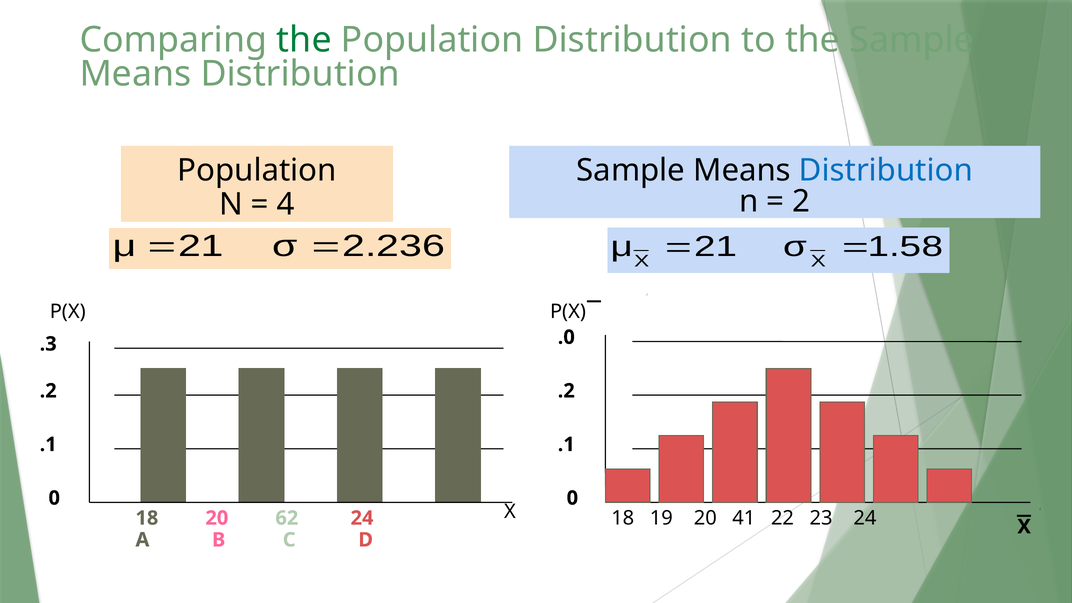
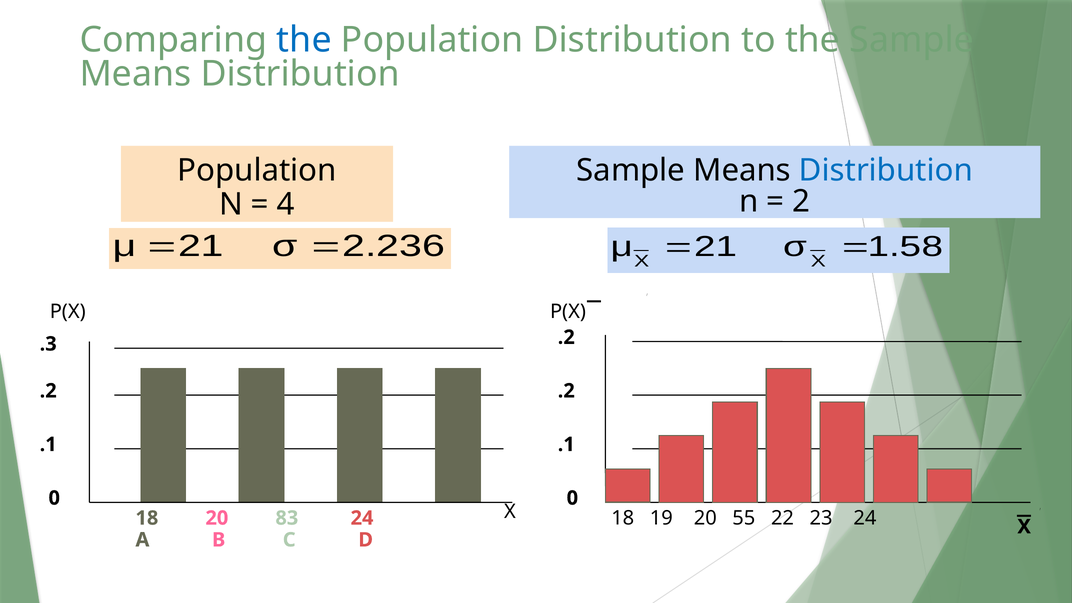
the colour: green -> blue (304, 40)
.0: .0 -> .2 (566, 337)
41: 41 -> 55 (744, 518)
62: 62 -> 83 (287, 518)
